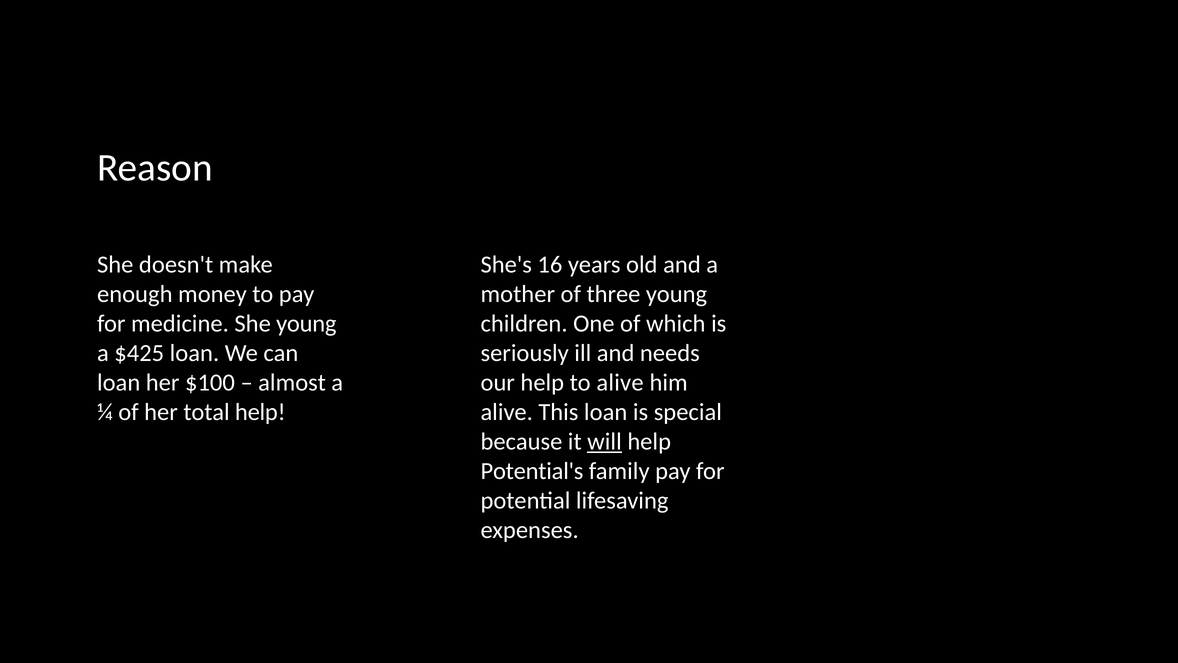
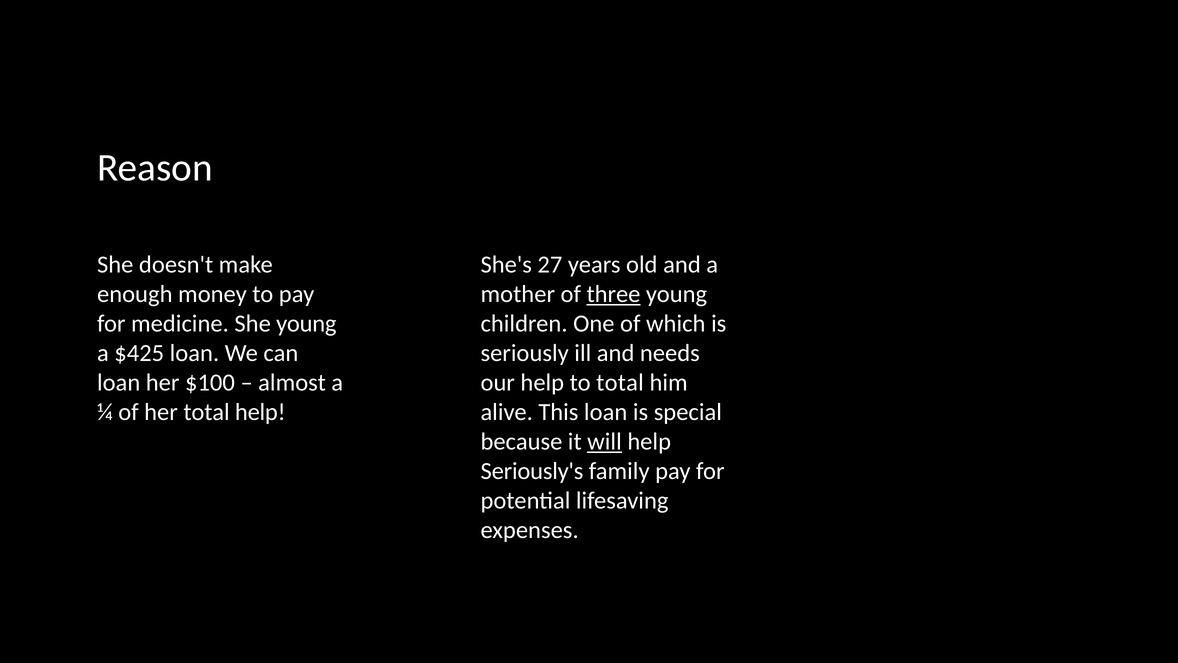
16: 16 -> 27 (550, 265)
three underline: none -> present (614, 294)
to alive: alive -> total (620, 383)
Potential's: Potential's -> Seriously's (532, 471)
